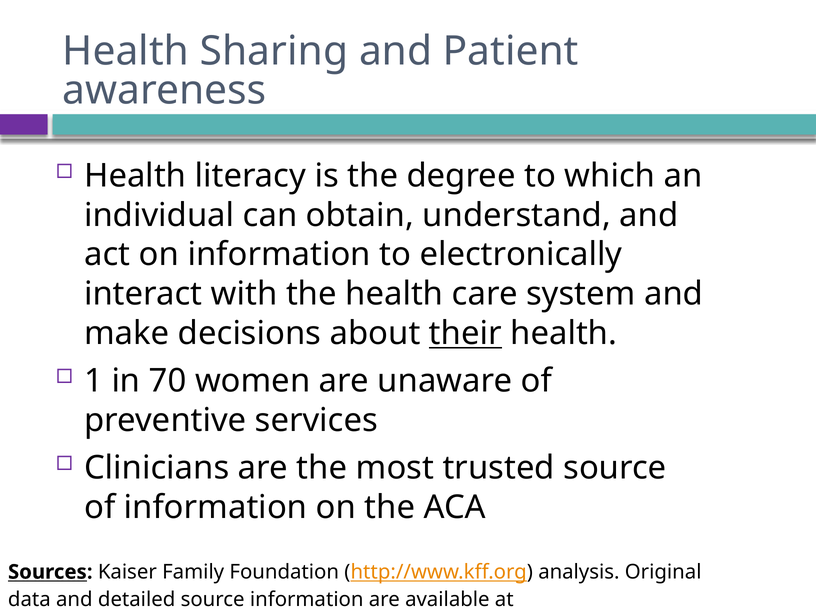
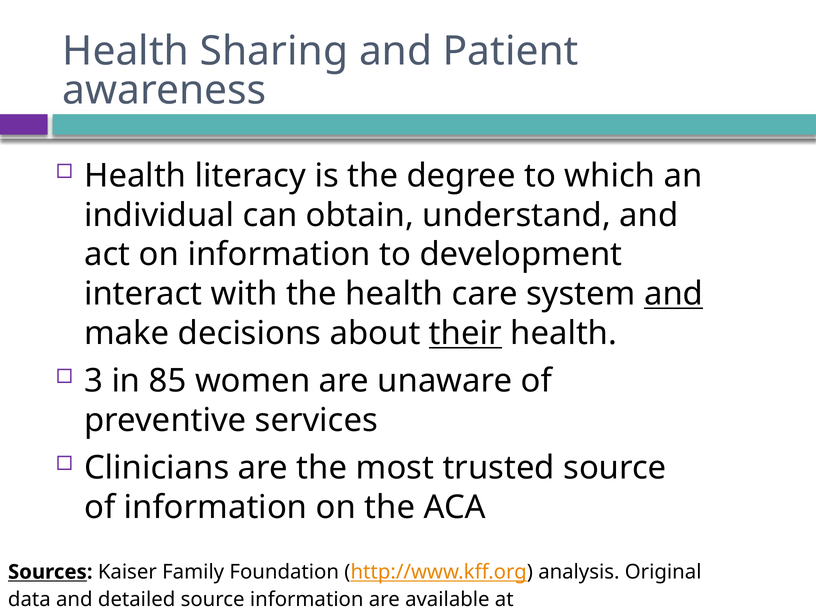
electronically: electronically -> development (521, 255)
and underline: none -> present (674, 294)
1: 1 -> 3 (94, 381)
70: 70 -> 85 (168, 381)
